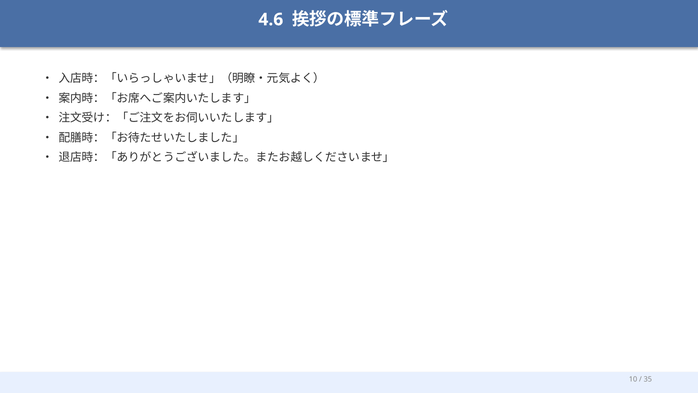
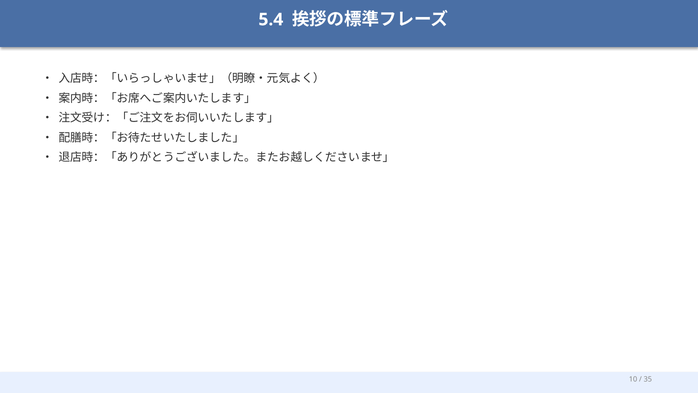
4.6: 4.6 -> 5.4 (271, 19)
